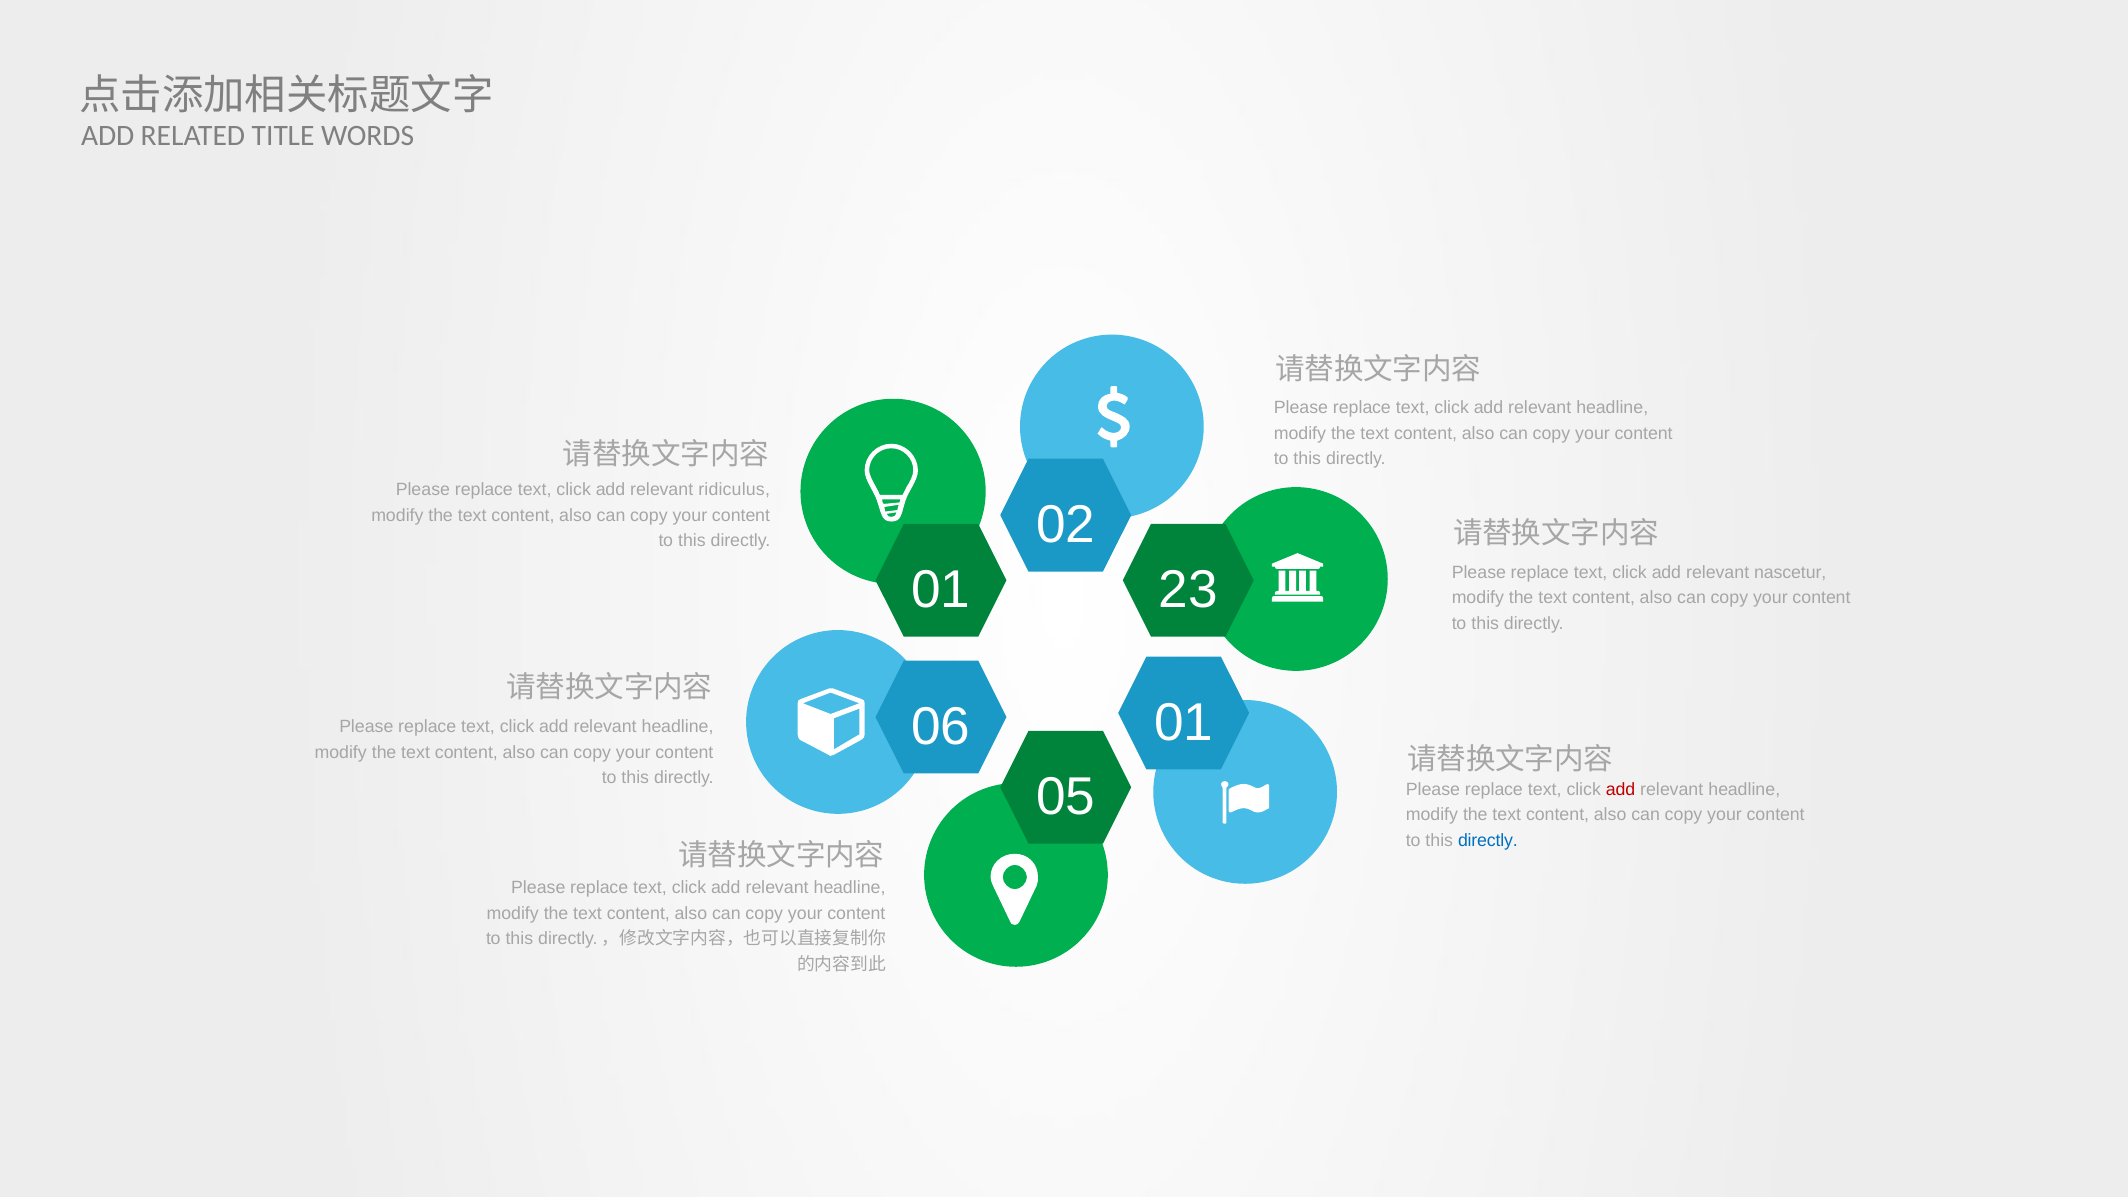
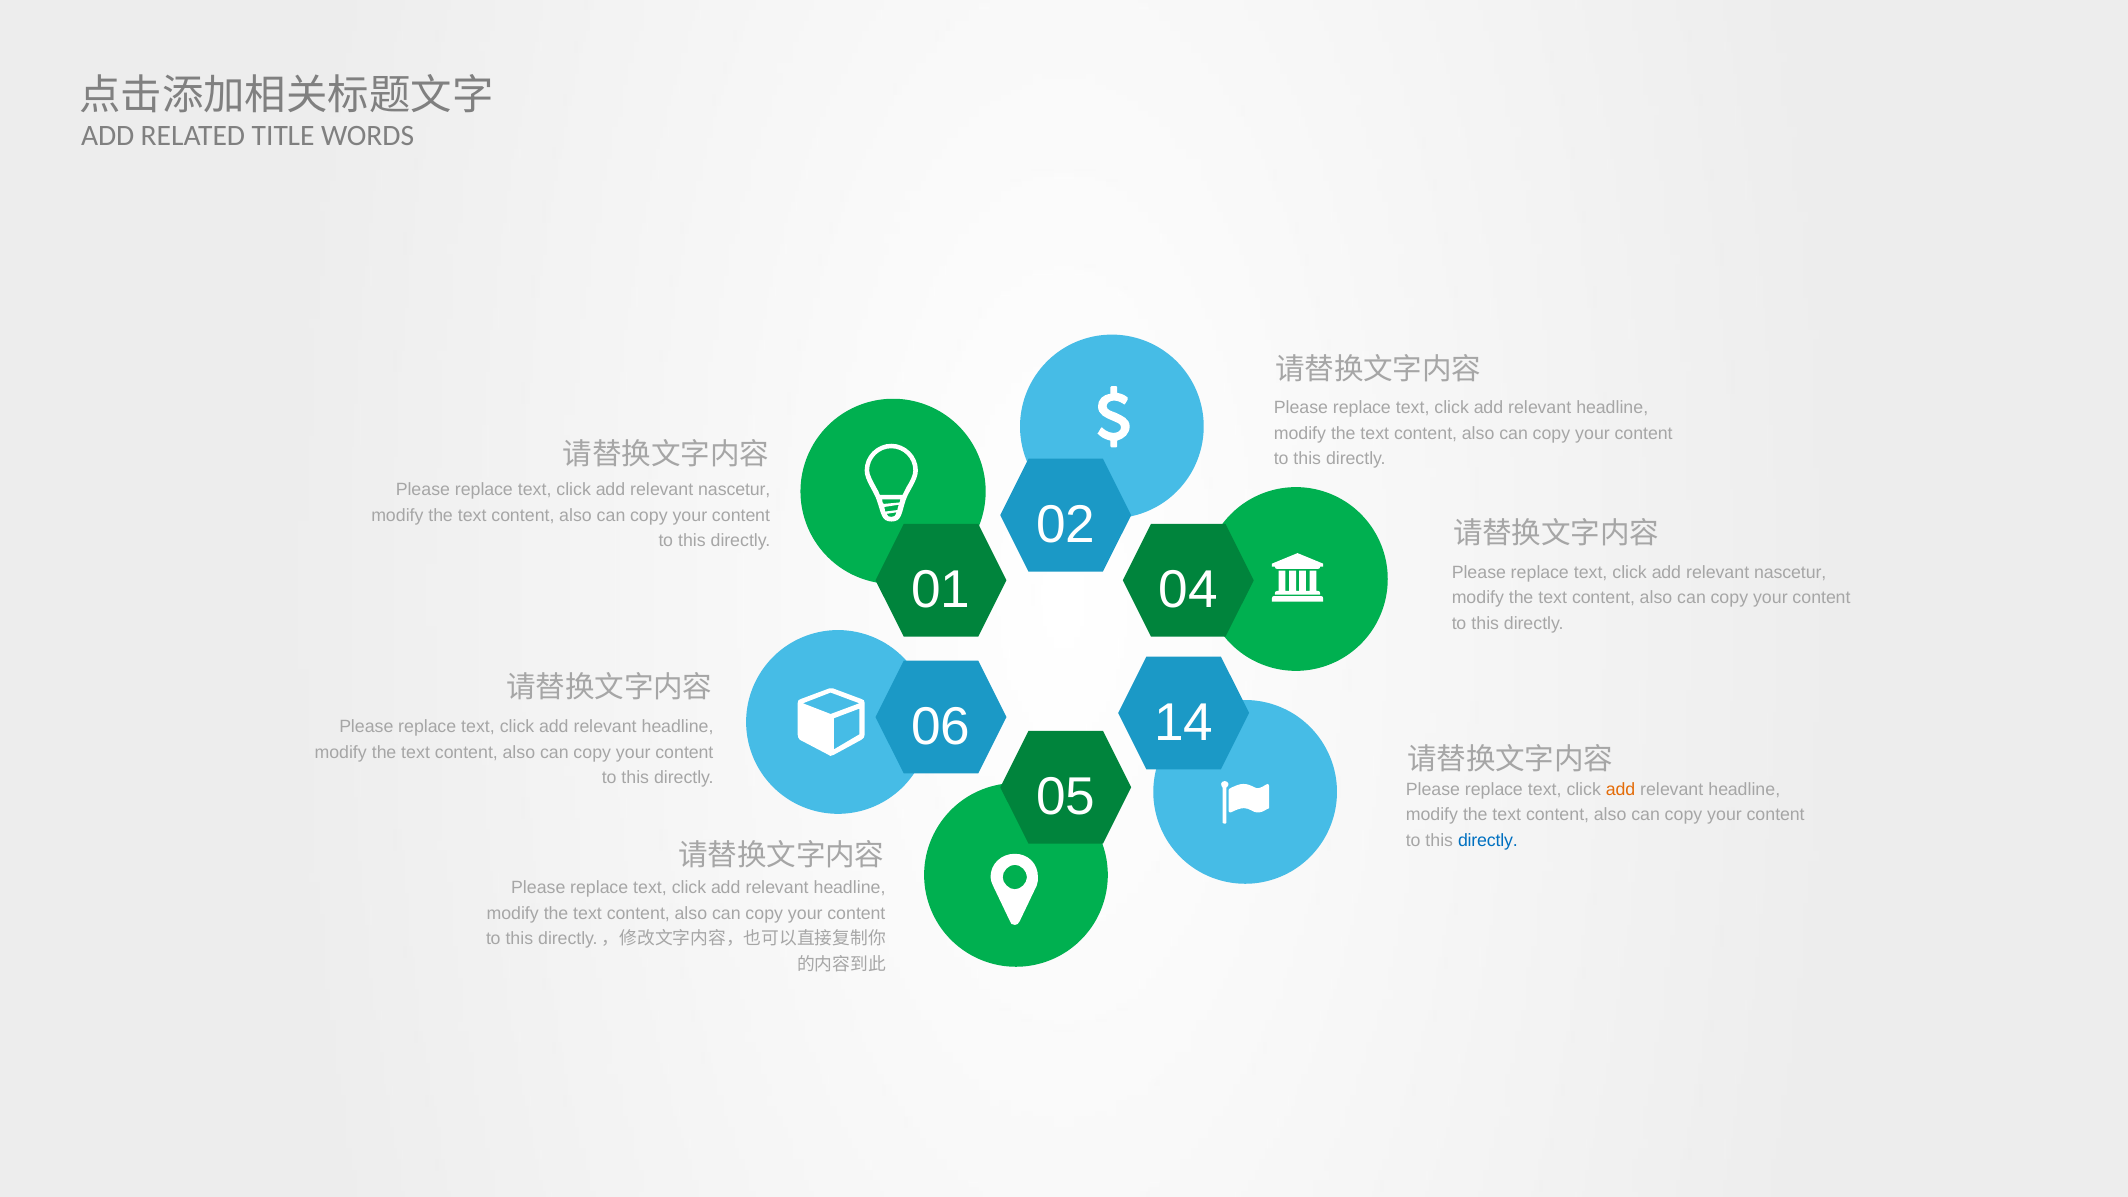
ridiculus: ridiculus -> nascetur (734, 490)
23: 23 -> 04 (1188, 590)
06 01: 01 -> 14 (1184, 723)
add colour: red -> orange (1621, 790)
